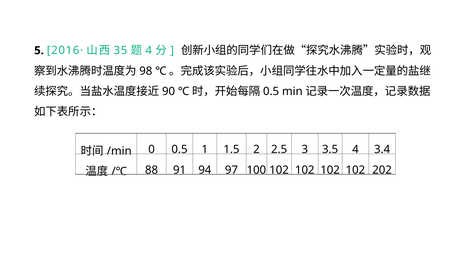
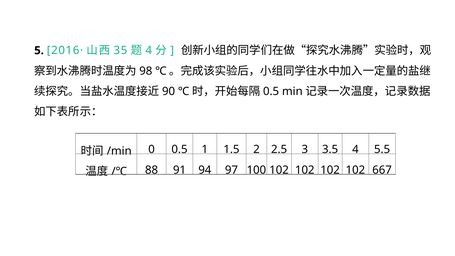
3.4: 3.4 -> 5.5 (382, 150)
202: 202 -> 667 (382, 170)
